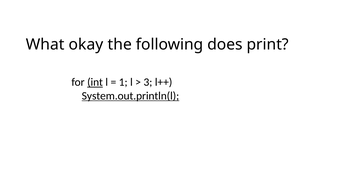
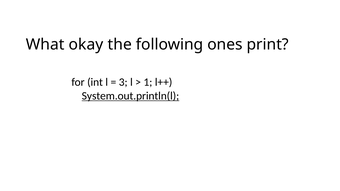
does: does -> ones (225, 44)
int underline: present -> none (95, 82)
1: 1 -> 3 (123, 82)
3: 3 -> 1 (148, 82)
